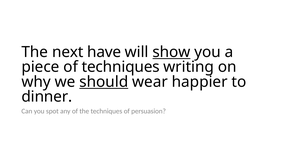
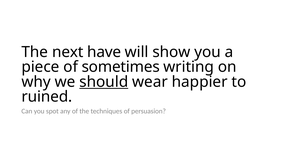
show underline: present -> none (171, 52)
of techniques: techniques -> sometimes (121, 67)
dinner: dinner -> ruined (47, 97)
